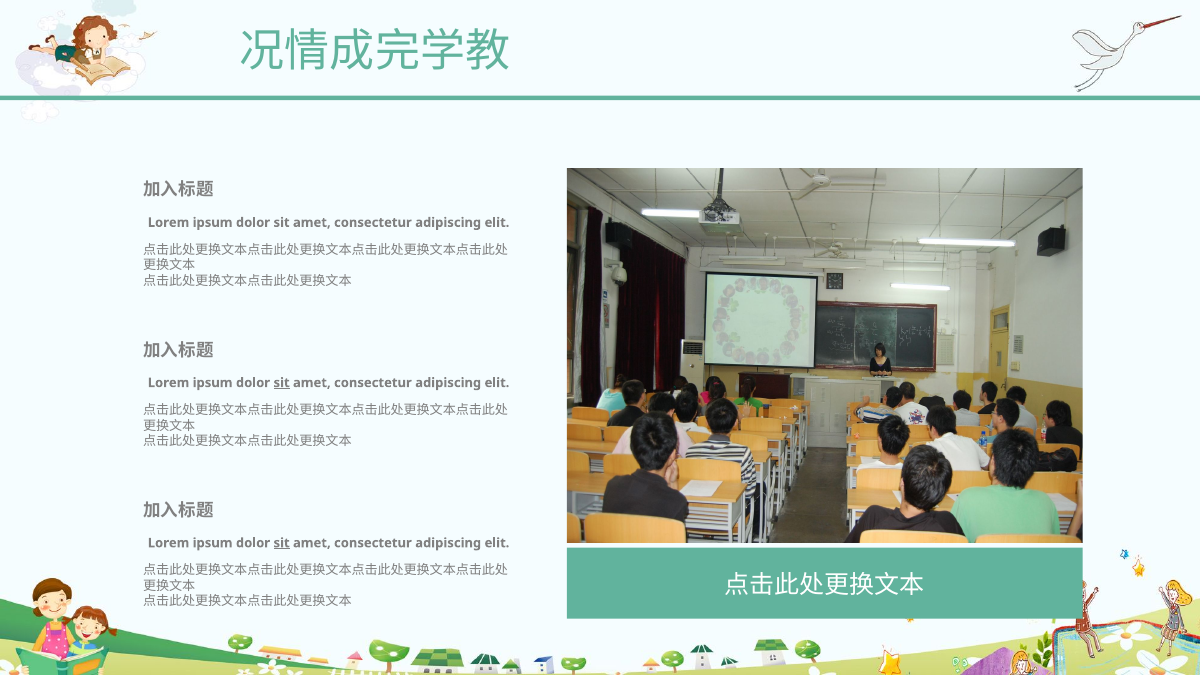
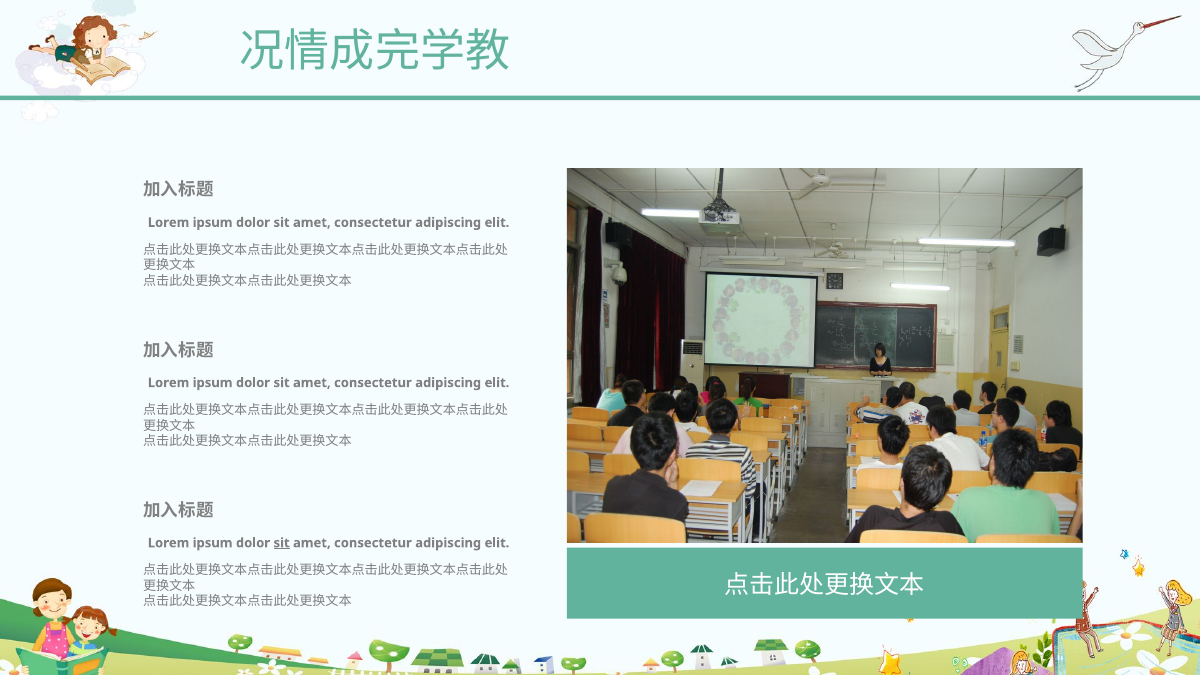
sit underline: present -> none (282, 383)
